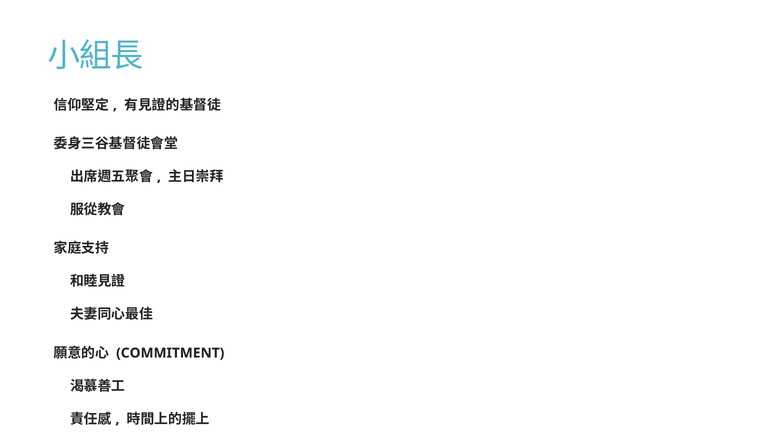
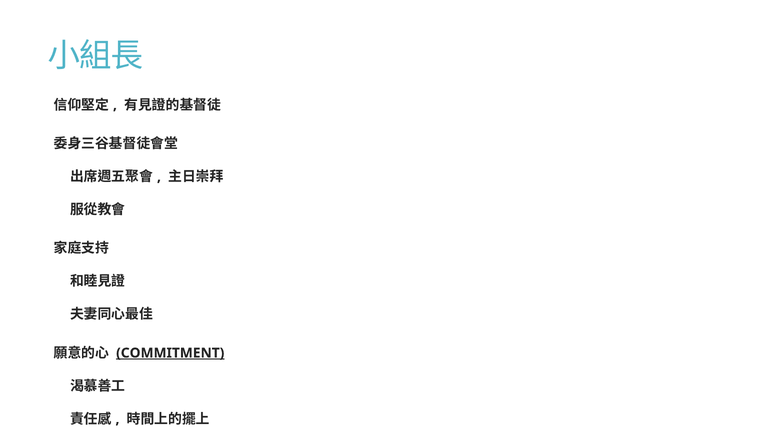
COMMITMENT underline: none -> present (170, 353)
